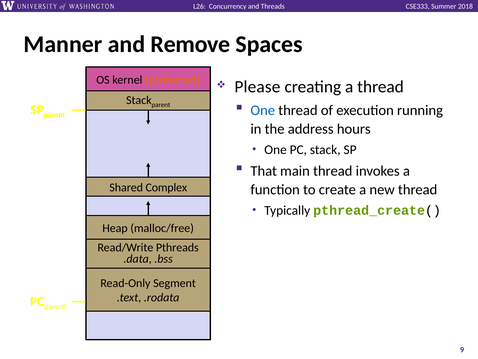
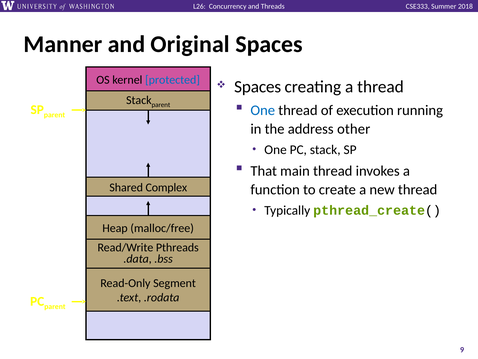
Remove: Remove -> Original (190, 44)
protected colour: orange -> blue (173, 80)
Please: Please -> Spaces (258, 87)
hours: hours -> other (354, 129)
